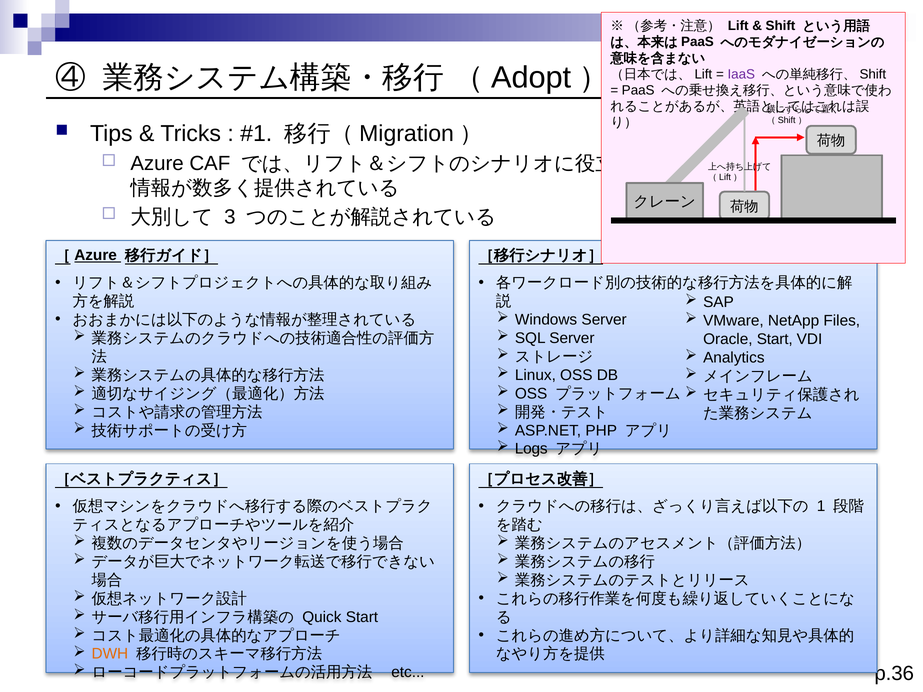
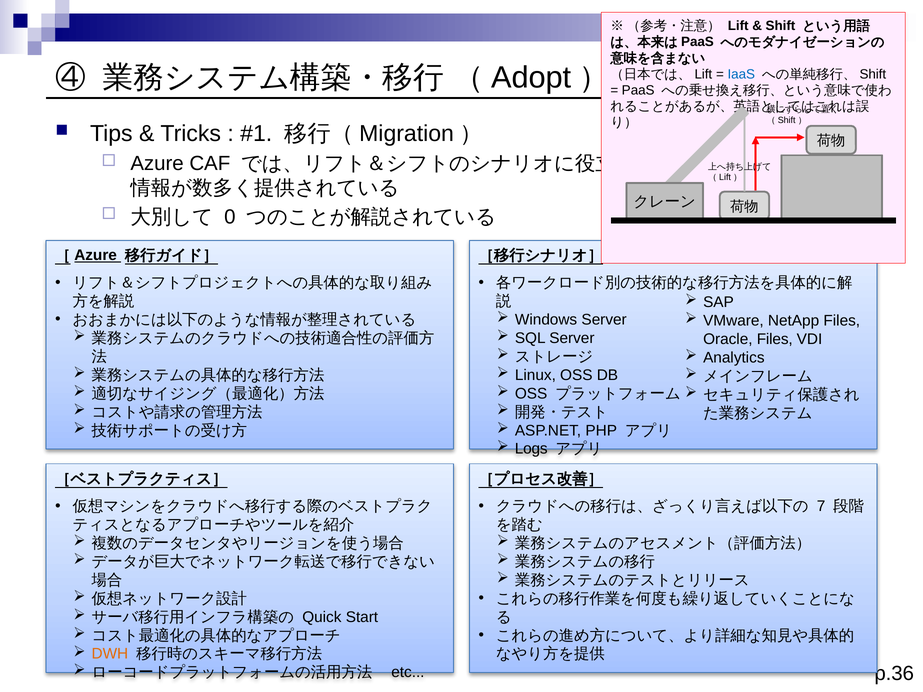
IaaS colour: purple -> blue (741, 74)
3: 3 -> 0 (230, 217)
Oracle Start: Start -> Files (775, 339)
1: 1 -> 7 (821, 506)
